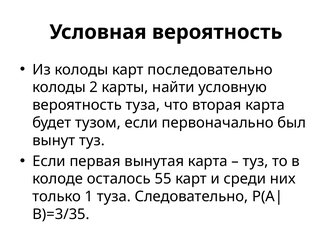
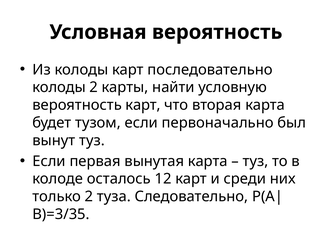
вероятность туза: туза -> карт (143, 105)
55: 55 -> 12 (163, 179)
только 1: 1 -> 2 (89, 197)
